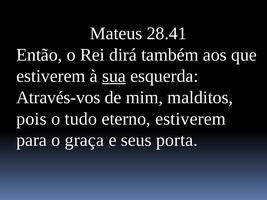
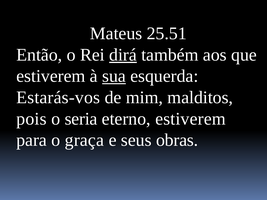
28.41: 28.41 -> 25.51 (167, 33)
dirá underline: none -> present (123, 55)
Através-vos: Através-vos -> Estarás-vos (58, 98)
tudo: tudo -> seria (81, 119)
porta: porta -> obras (177, 140)
